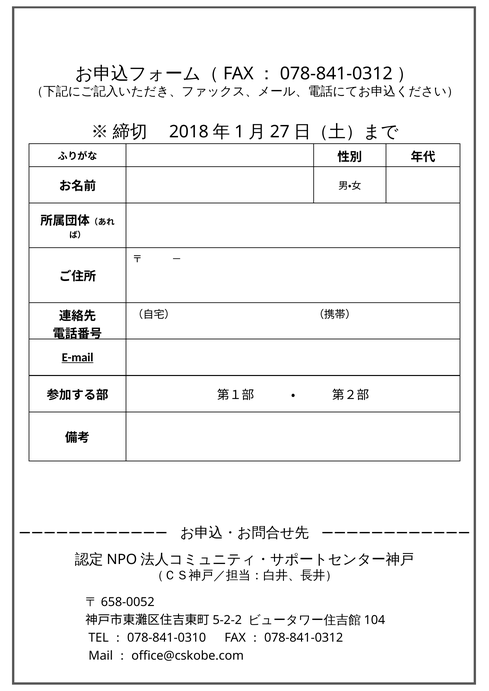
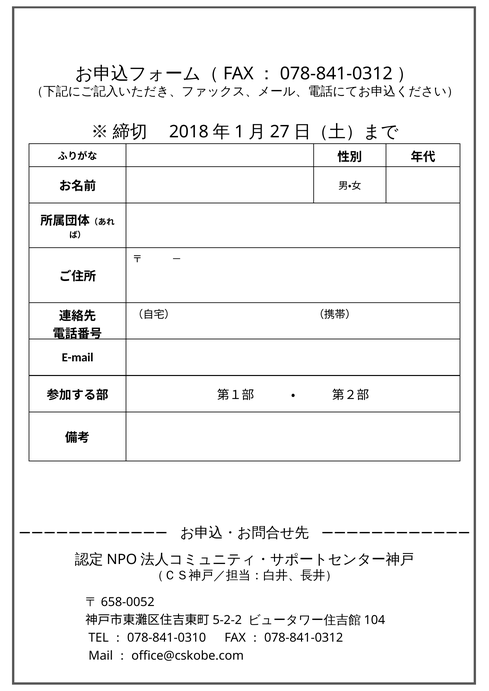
E-mail underline: present -> none (78, 358)
